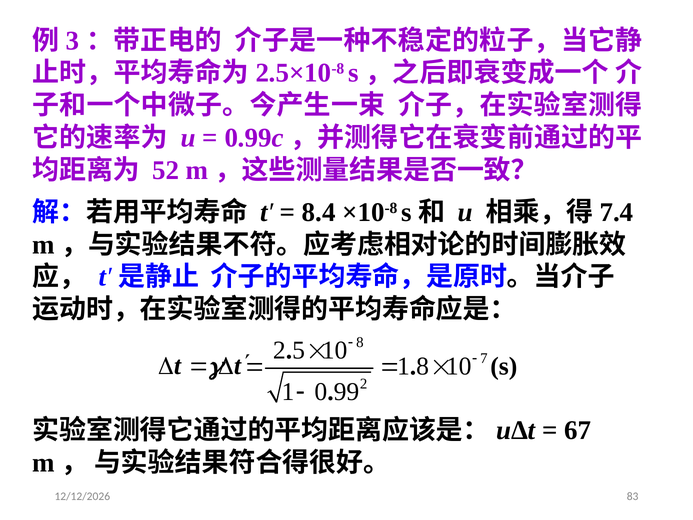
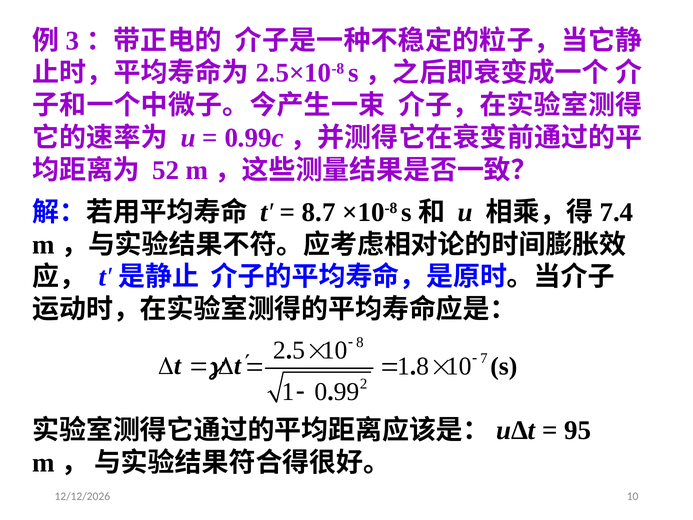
8.4: 8.4 -> 8.7 (319, 212)
67: 67 -> 95 (578, 430)
83: 83 -> 10 (633, 496)
